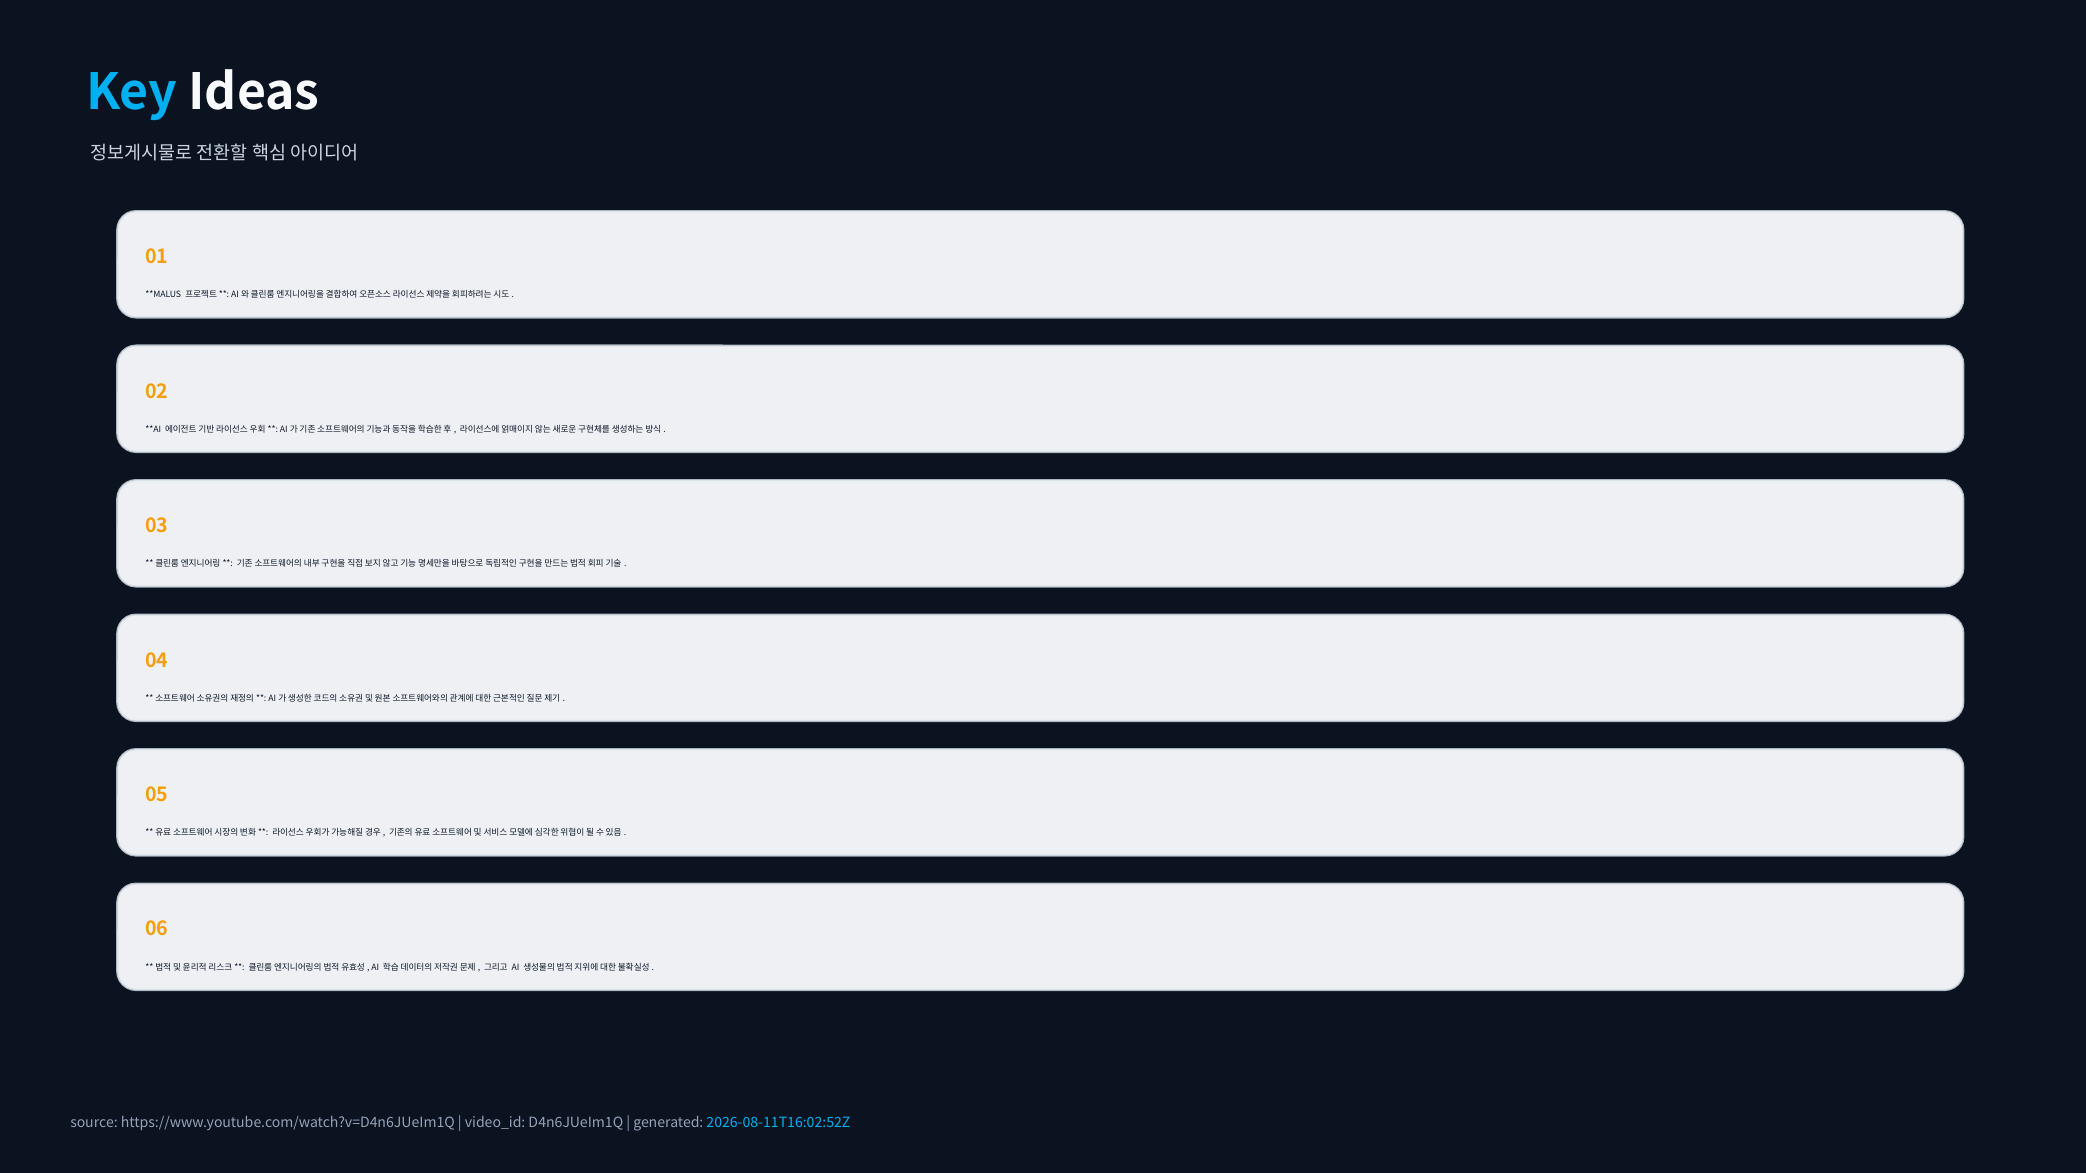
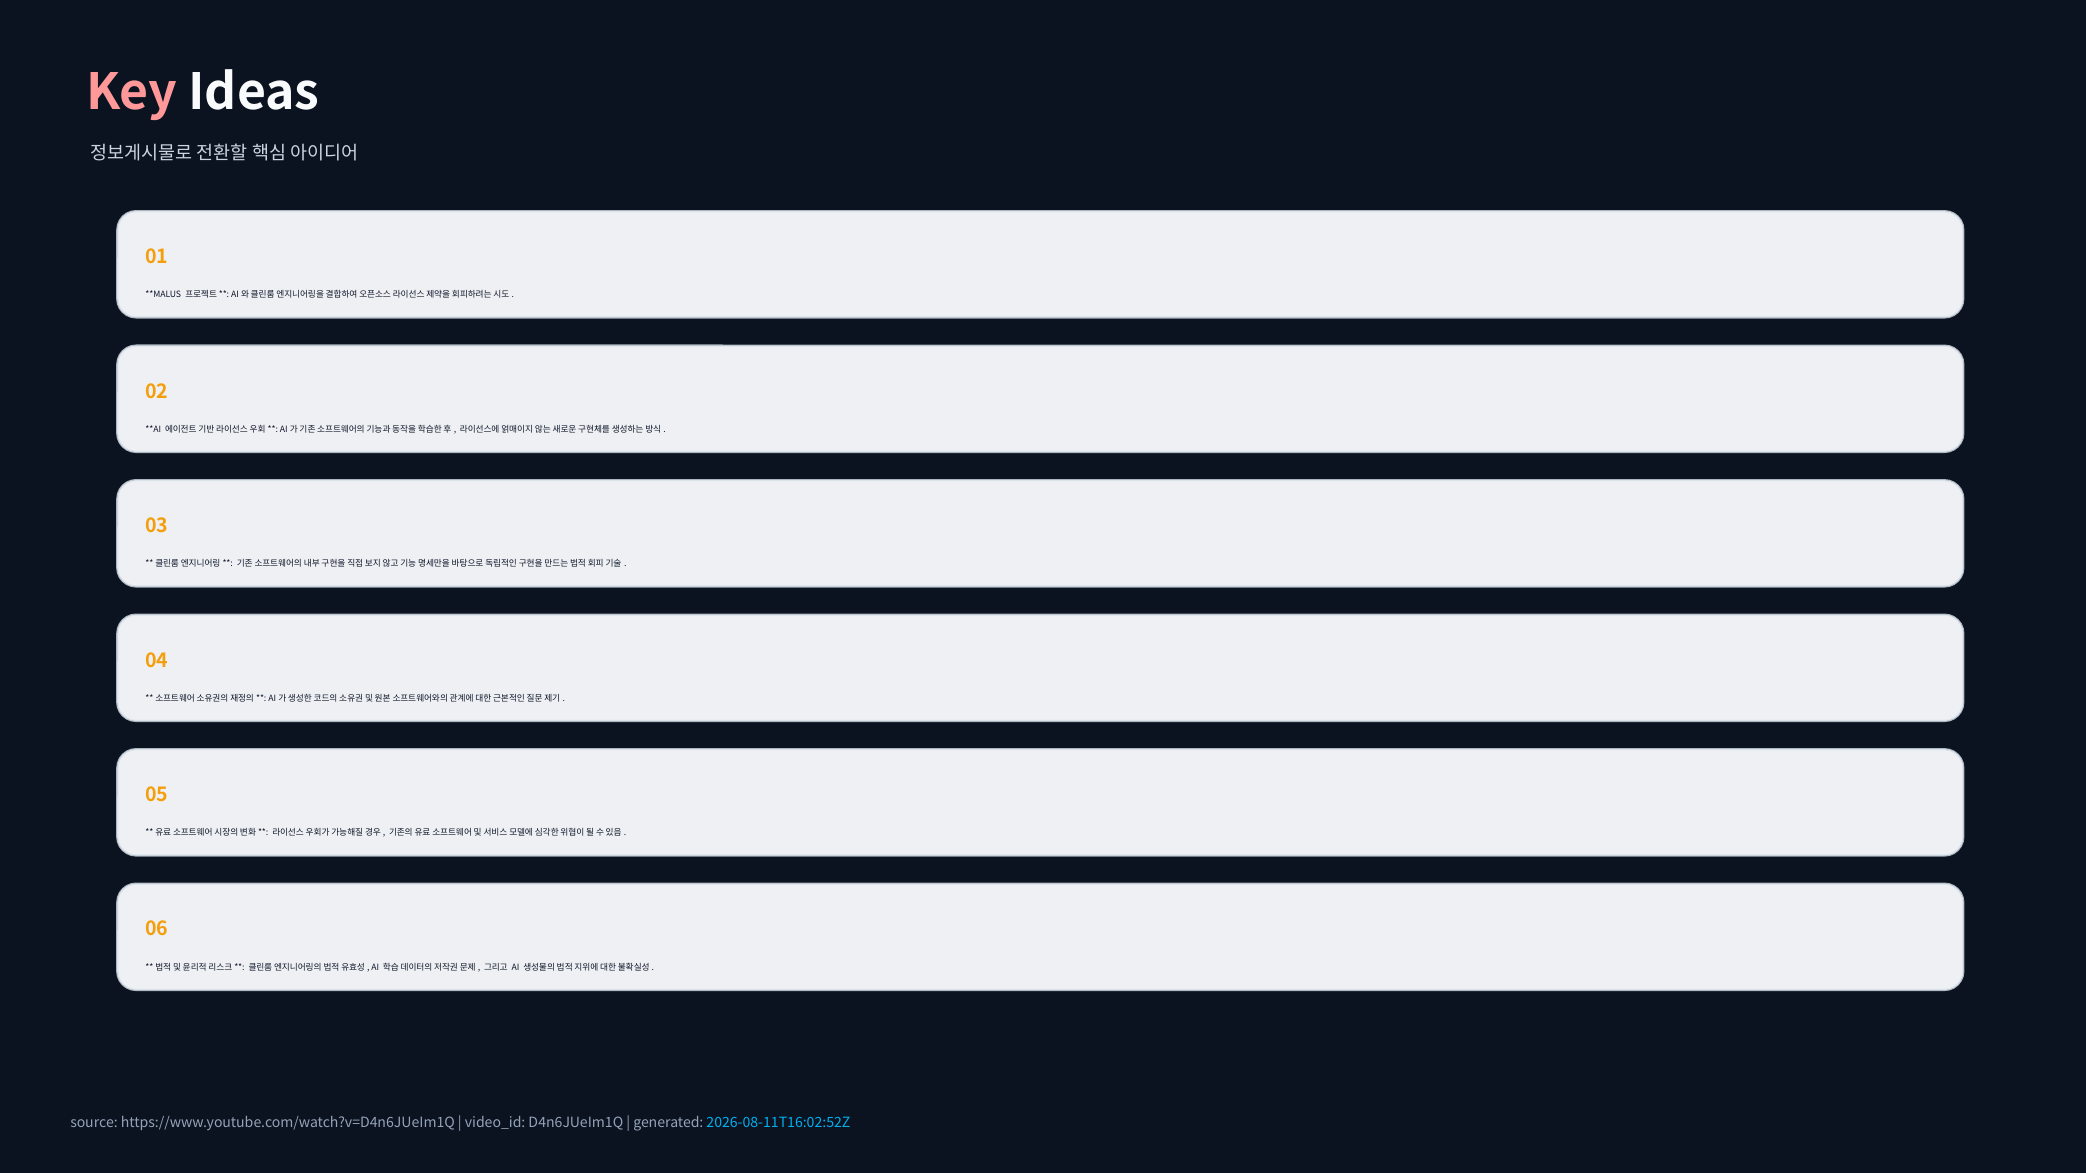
Key colour: light blue -> pink (132, 93)
